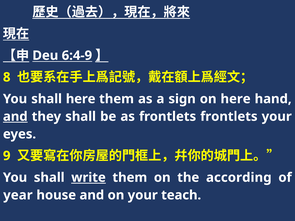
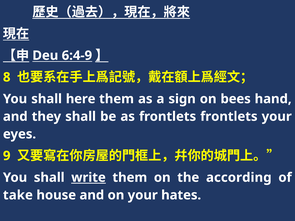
on here: here -> bees (236, 99)
and underline: present -> none (15, 117)
year: year -> take (18, 195)
teach: teach -> hates (181, 195)
